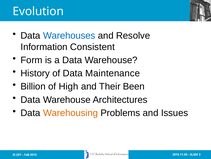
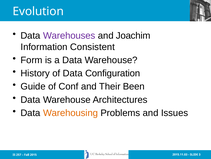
Warehouses colour: blue -> purple (69, 35)
Resolve: Resolve -> Joachim (133, 35)
Maintenance: Maintenance -> Configuration (113, 73)
Billion: Billion -> Guide (33, 86)
High: High -> Conf (69, 86)
